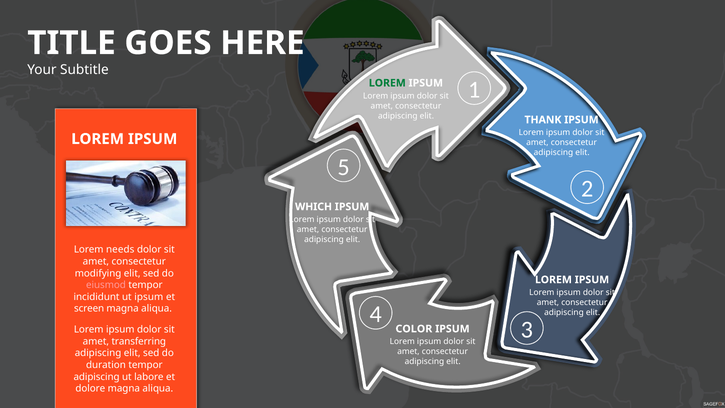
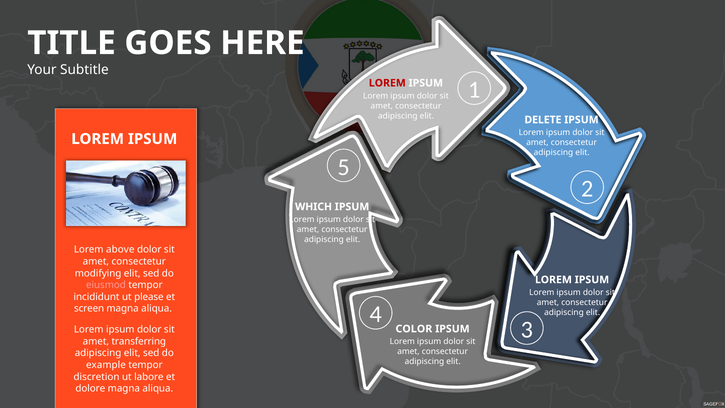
LOREM colour: green -> red (387, 83)
THANK: THANK -> DELETE (543, 120)
needs: needs -> above (120, 250)
ut ipsum: ipsum -> please (149, 297)
duration: duration -> example (106, 365)
adipiscing: adipiscing -> discretion (97, 377)
